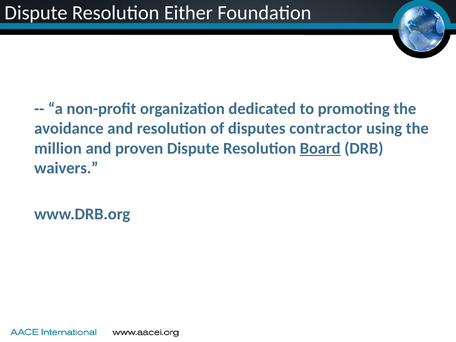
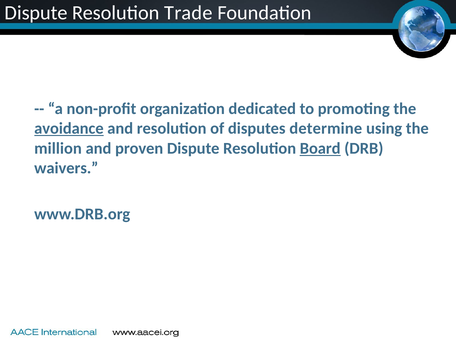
Either: Either -> Trade (188, 13)
avoidance underline: none -> present (69, 129)
contractor: contractor -> determine (326, 129)
